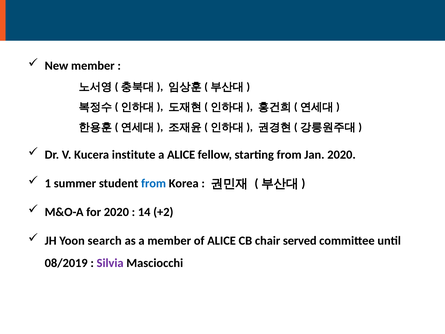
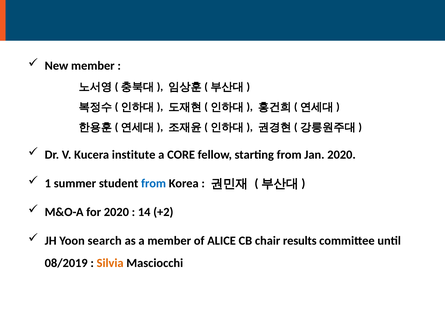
a ALICE: ALICE -> CORE (181, 155)
served: served -> results (300, 241)
Silvia colour: purple -> orange (110, 263)
